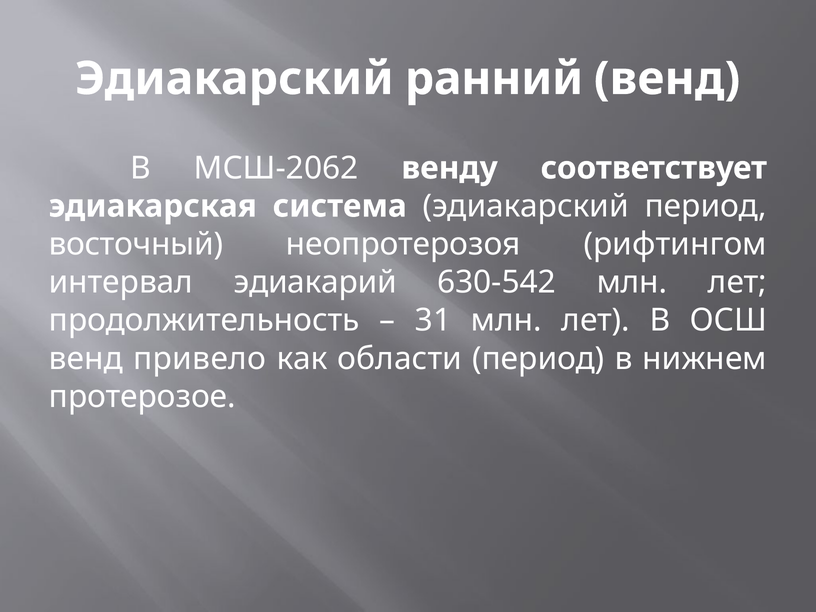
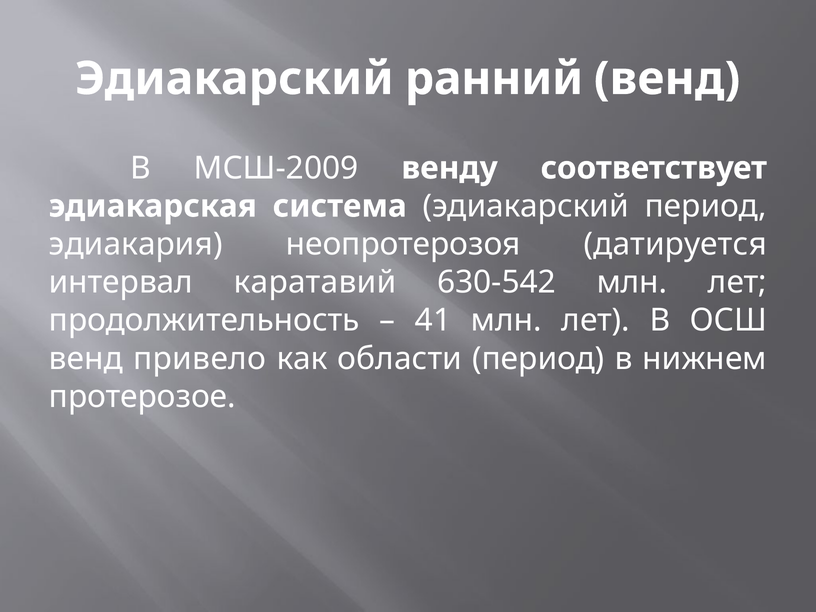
МСШ-2062: МСШ-2062 -> МСШ-2009 (276, 168)
восточный: восточный -> эдиакария (136, 244)
рифтингом: рифтингом -> датируется (675, 244)
эдиакарий: эдиакарий -> каратавий (315, 282)
31: 31 -> 41 (433, 320)
